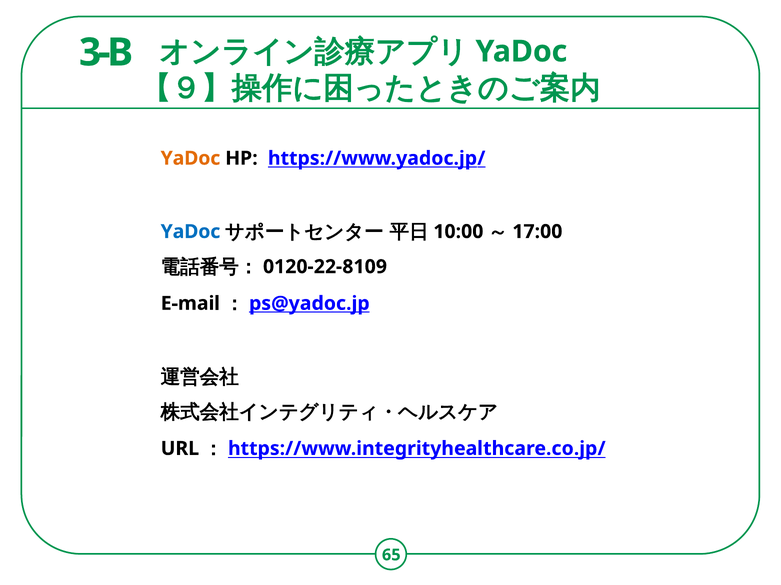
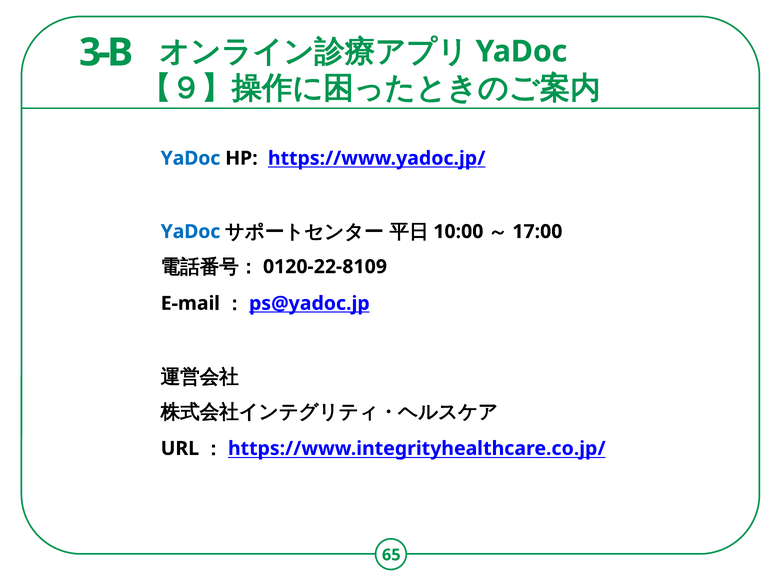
YaDoc colour: orange -> blue (190, 158)
